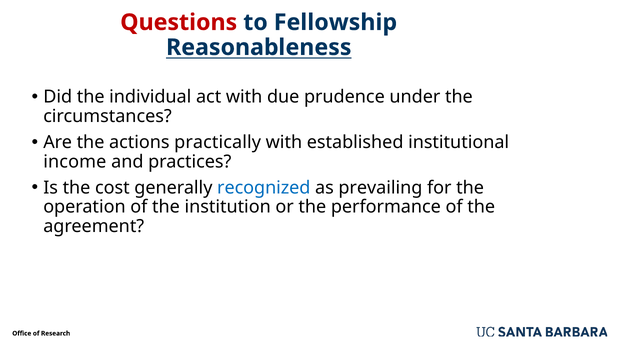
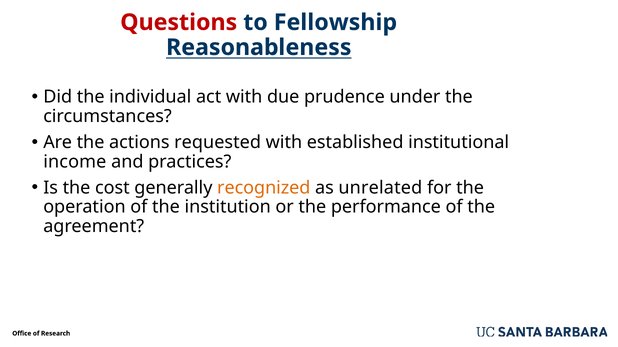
practically: practically -> requested (218, 143)
recognized colour: blue -> orange (264, 188)
prevailing: prevailing -> unrelated (380, 188)
